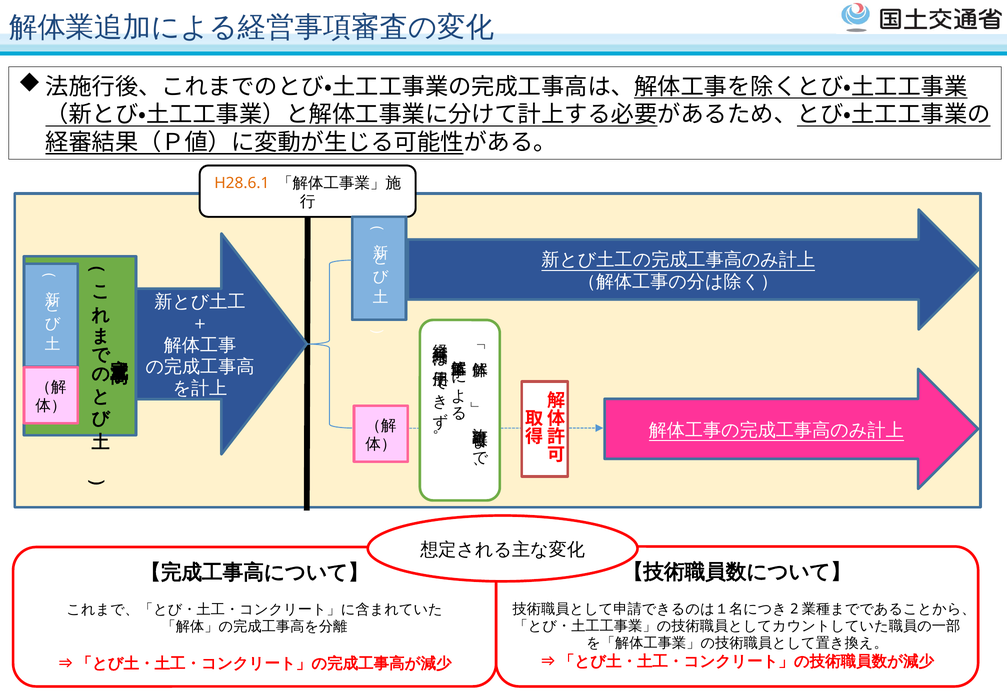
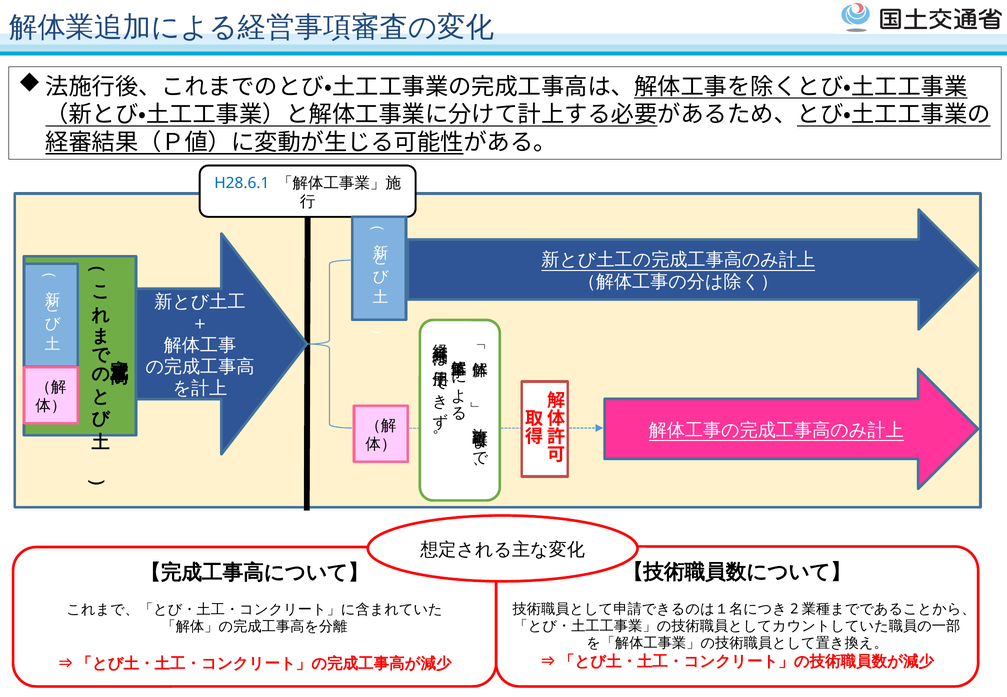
H28.6.1 colour: orange -> blue (242, 183)
